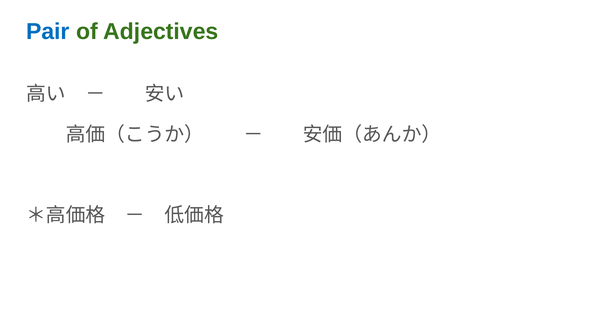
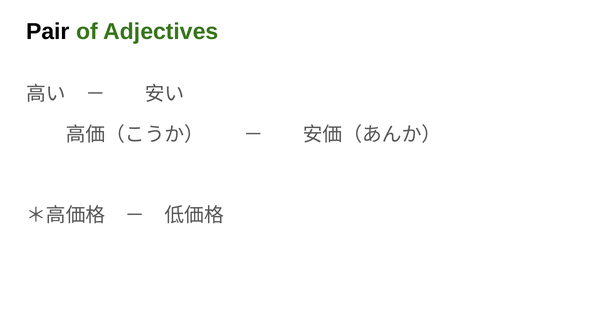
Pair colour: blue -> black (48, 32)
